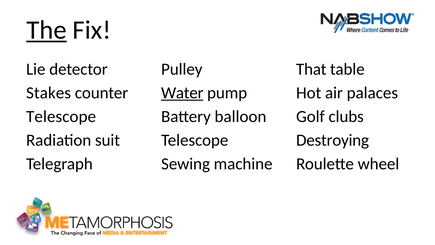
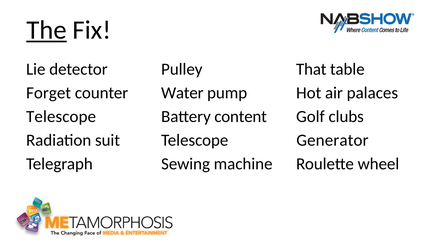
Water underline: present -> none (182, 93)
Stakes: Stakes -> Forget (49, 93)
balloon: balloon -> content (241, 116)
Destroying: Destroying -> Generator (332, 140)
